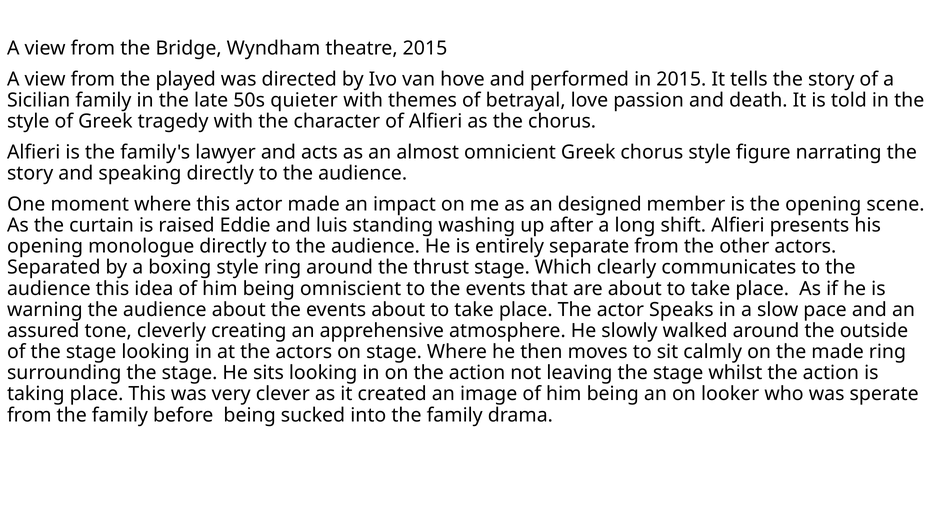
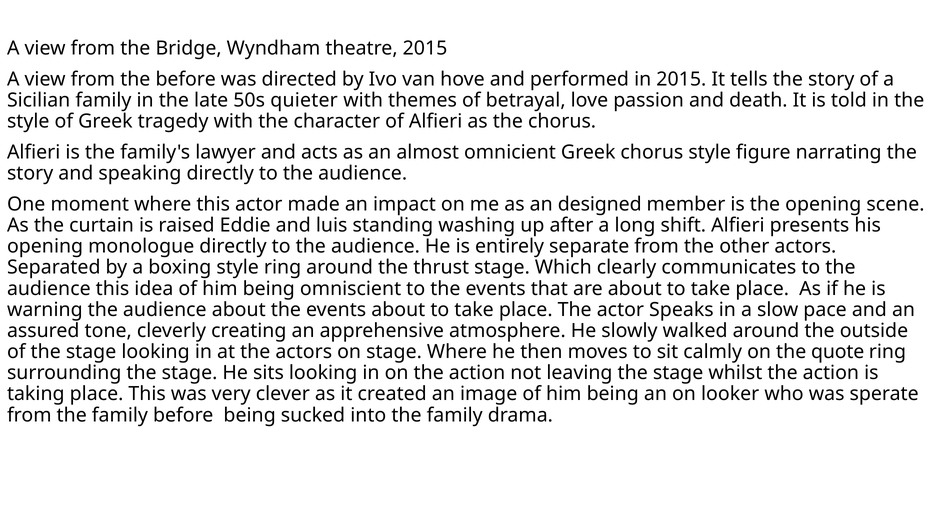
the played: played -> before (186, 79)
the made: made -> quote (838, 352)
